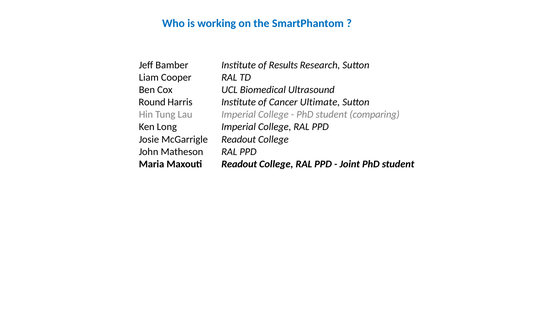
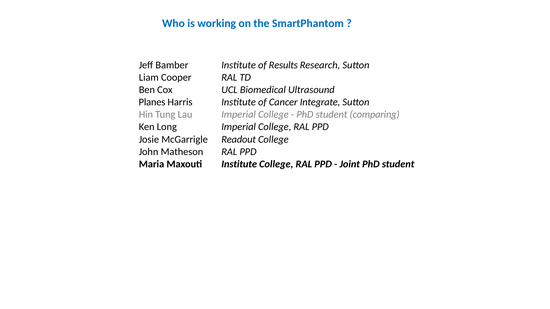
Round: Round -> Planes (152, 102)
Ultimate: Ultimate -> Integrate (320, 102)
Maxouti Readout: Readout -> Institute (239, 164)
